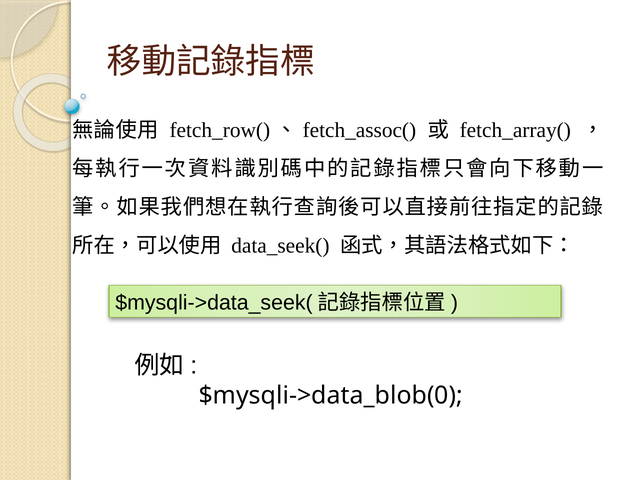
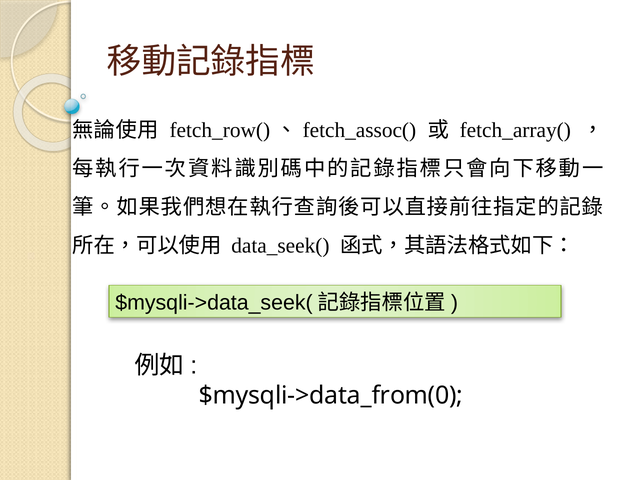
$mysqli->data_blob(0: $mysqli->data_blob(0 -> $mysqli->data_from(0 (331, 396)
